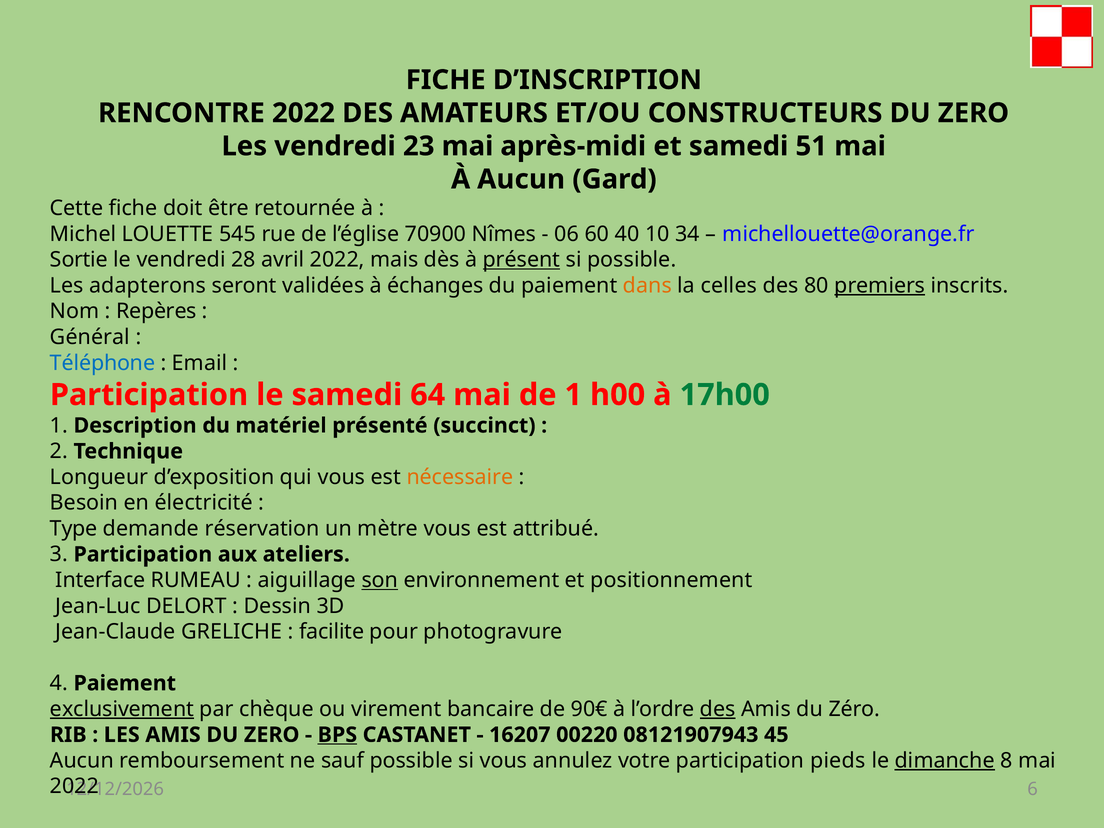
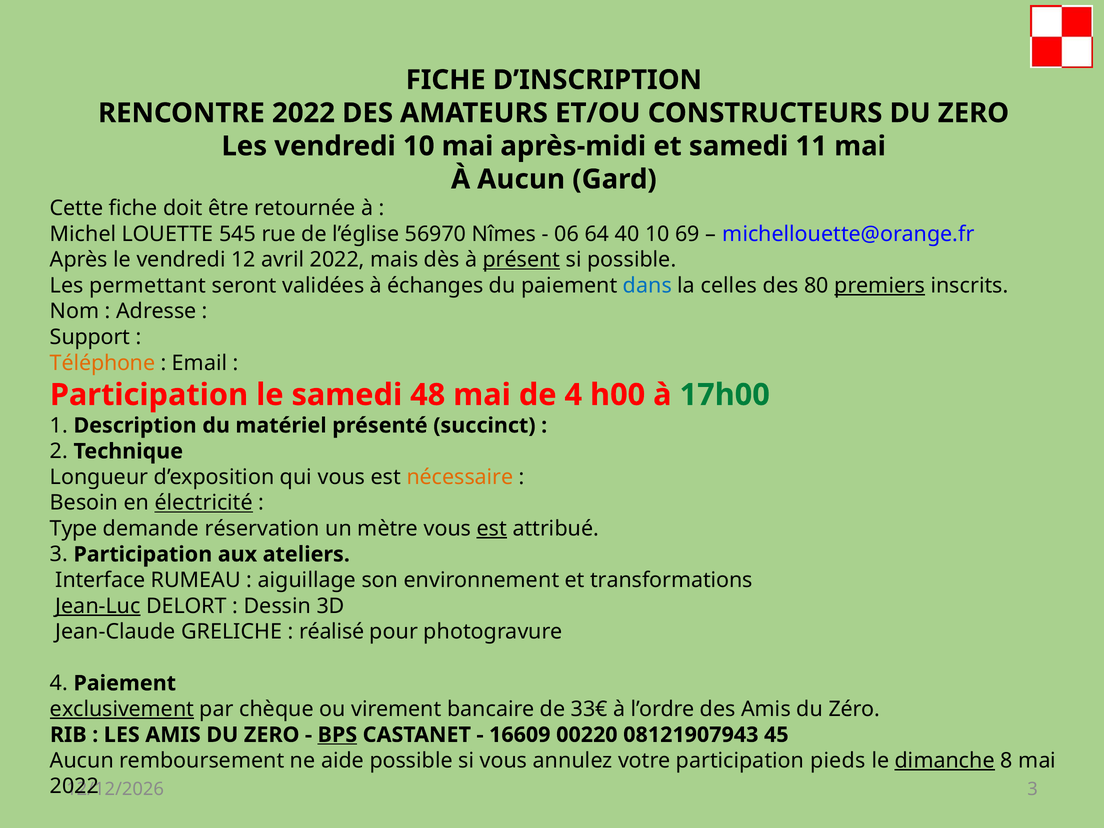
vendredi 23: 23 -> 10 (419, 146)
51: 51 -> 11 (811, 146)
70900: 70900 -> 56970 (436, 234)
60: 60 -> 64 (597, 234)
34: 34 -> 69 (687, 234)
Sortie: Sortie -> Après (79, 260)
28: 28 -> 12 (243, 260)
adapterons: adapterons -> permettant (148, 286)
dans colour: orange -> blue (647, 286)
Repères: Repères -> Adresse (156, 311)
Général: Général -> Support (90, 337)
Téléphone colour: blue -> orange (103, 363)
64: 64 -> 48 (428, 395)
de 1: 1 -> 4 (573, 395)
électricité underline: none -> present (204, 503)
est underline: none -> present (492, 529)
son underline: present -> none (380, 580)
positionnement: positionnement -> transformations (672, 580)
Jean-Luc underline: none -> present (98, 606)
facilite: facilite -> réalisé (332, 632)
90€: 90€ -> 33€ (589, 709)
des underline: present -> none (718, 709)
16207: 16207 -> 16609 (520, 735)
sauf: sauf -> aide (342, 761)
6: 6 -> 3 (1033, 789)
